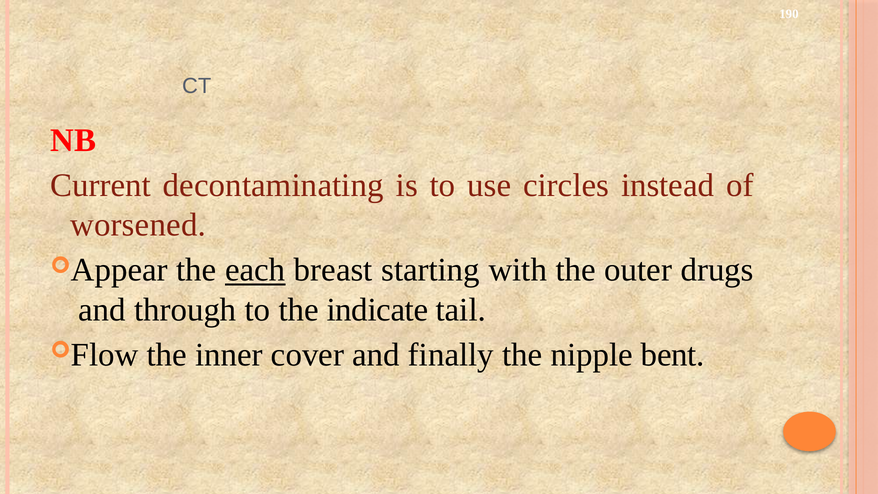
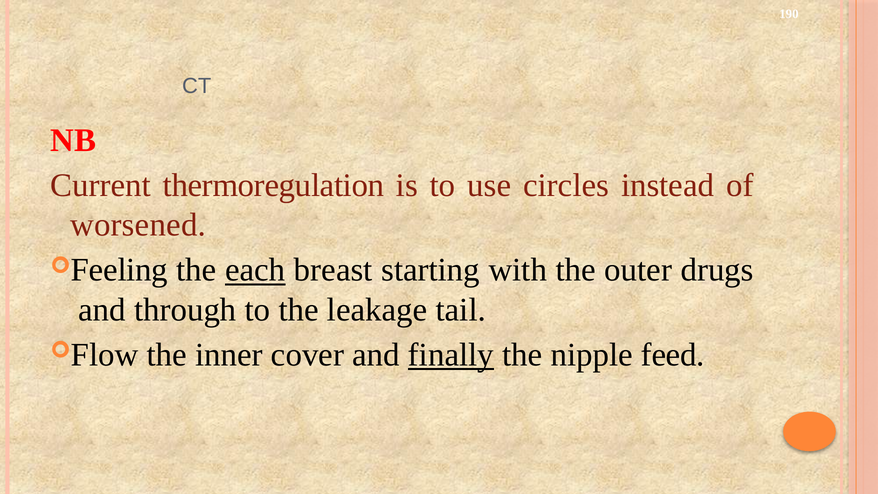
decontaminating: decontaminating -> thermoregulation (274, 186)
Appear: Appear -> Feeling (119, 270)
indicate: indicate -> leakage (377, 310)
finally underline: none -> present (451, 355)
bent: bent -> feed (673, 355)
